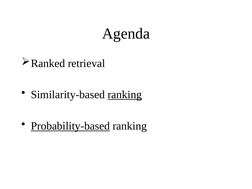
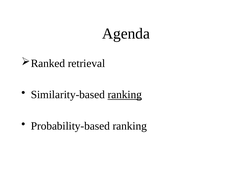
Probability-based underline: present -> none (70, 126)
